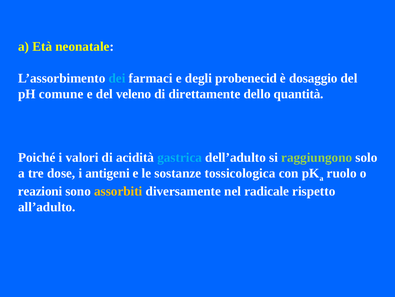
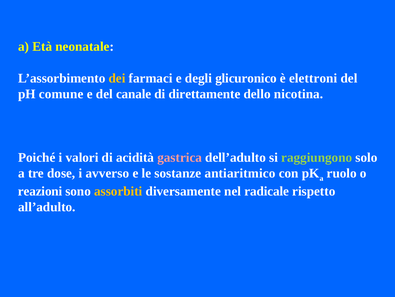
dei colour: light blue -> yellow (117, 78)
probenecid: probenecid -> glicuronico (246, 78)
dosaggio: dosaggio -> elettroni (313, 78)
veleno: veleno -> canale (134, 94)
quantità: quantità -> nicotina (299, 94)
gastrica colour: light blue -> pink (180, 157)
antigeni: antigeni -> avverso (107, 173)
tossicologica: tossicologica -> antiaritmico (240, 173)
